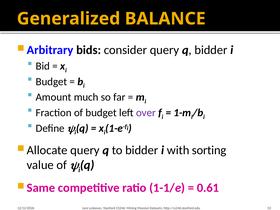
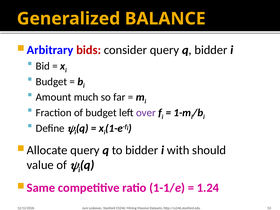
bids colour: black -> red (89, 50)
sorting: sorting -> should (209, 150)
0.61: 0.61 -> 1.24 (208, 188)
